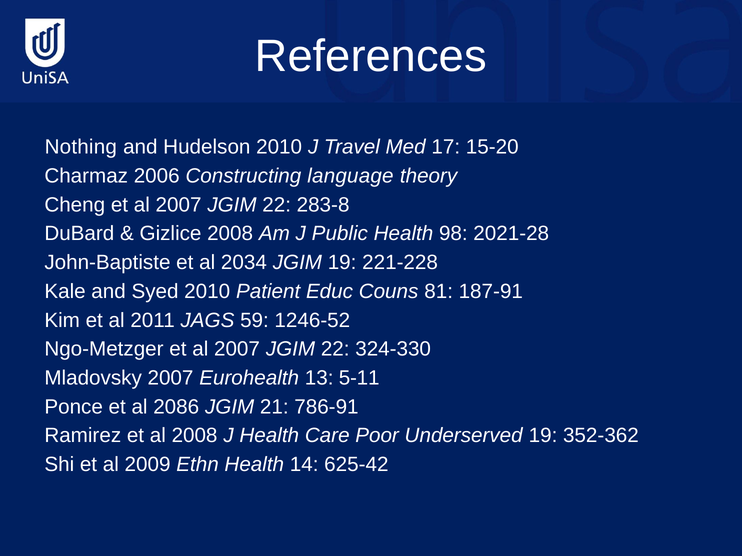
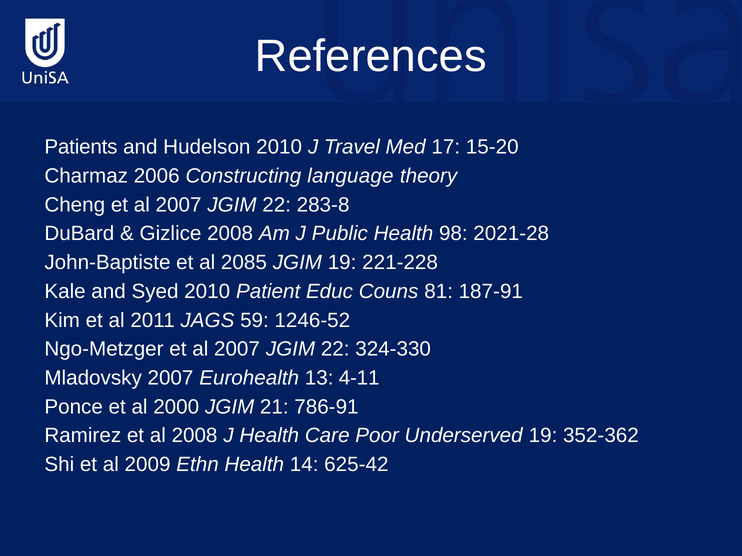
Nothing: Nothing -> Patients (81, 147)
2034: 2034 -> 2085 (244, 263)
5-11: 5-11 -> 4-11 (359, 378)
2086: 2086 -> 2000 (176, 407)
